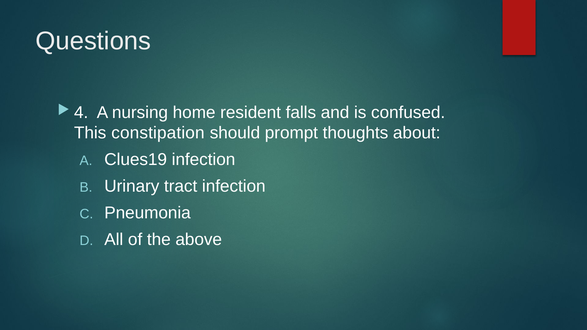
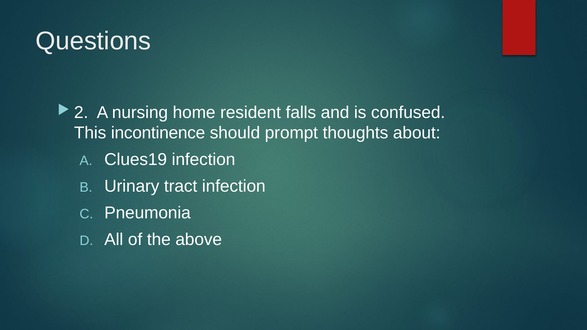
4: 4 -> 2 (81, 113)
constipation: constipation -> incontinence (158, 133)
